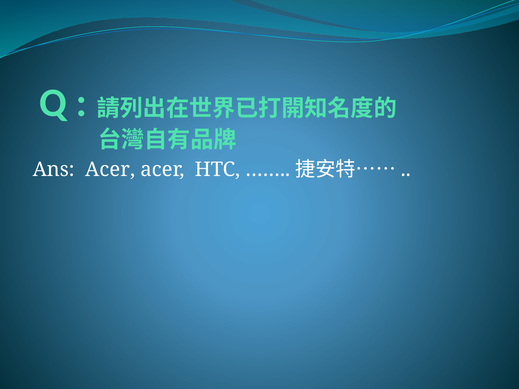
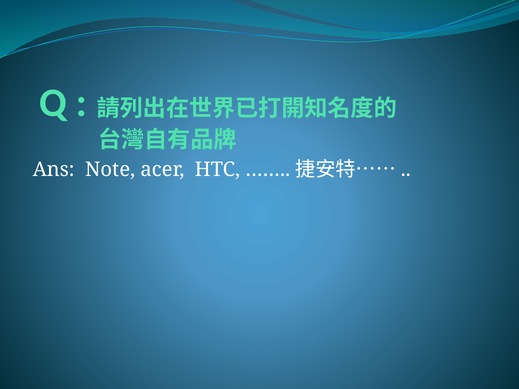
Ans Acer: Acer -> Note (110, 170)
